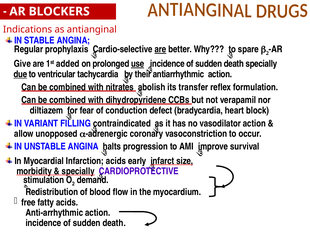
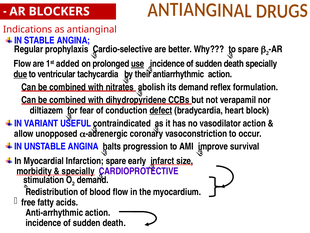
are underline: present -> none (160, 49)
Give: Give -> Flow (22, 64)
its transfer: transfer -> demand (193, 87)
defect underline: none -> present (161, 110)
FILLING: FILLING -> USEFUL (76, 123)
Infarction acids: acids -> spare (116, 161)
